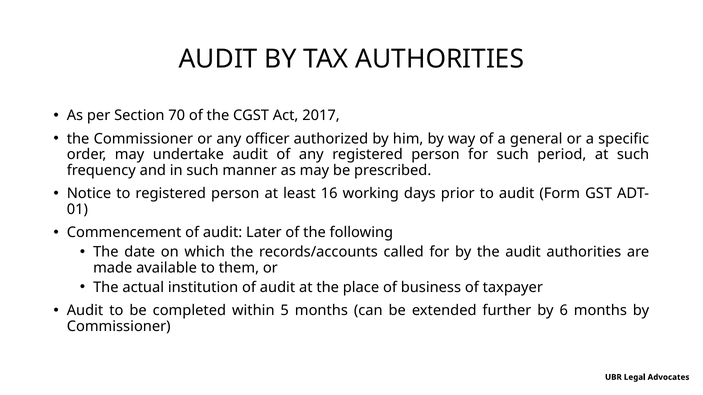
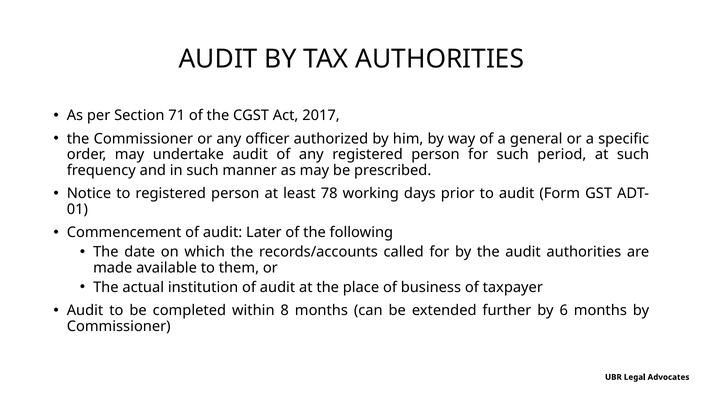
70: 70 -> 71 (177, 116)
16: 16 -> 78 (329, 194)
5: 5 -> 8 (285, 311)
